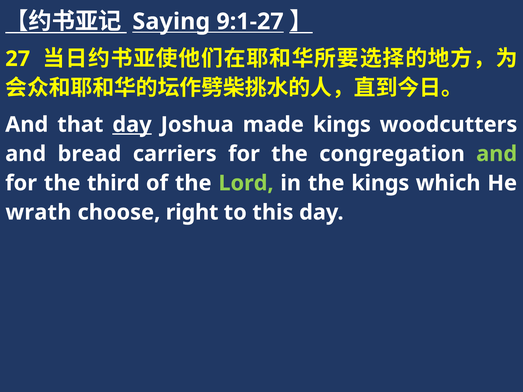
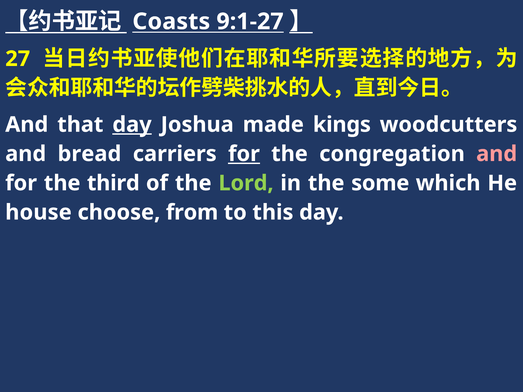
Saying: Saying -> Coasts (171, 22)
for underline: none -> present (244, 154)
and colour: light green -> pink (497, 154)
the kings: kings -> some (380, 183)
wrath: wrath -> house (38, 213)
right: right -> from (192, 213)
